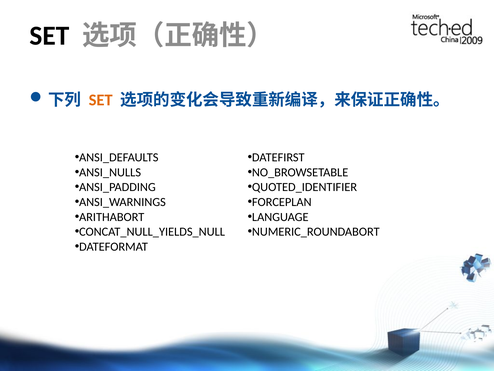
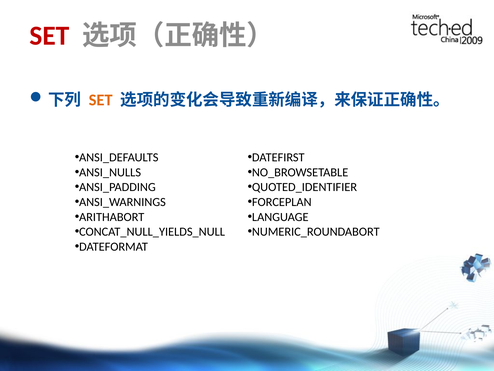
SET colour: black -> red (49, 36)
